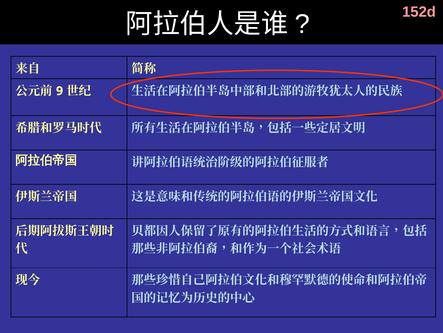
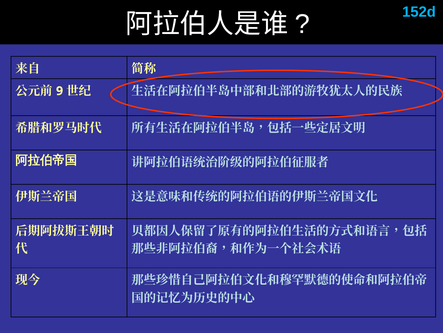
152d colour: pink -> light blue (419, 12)
